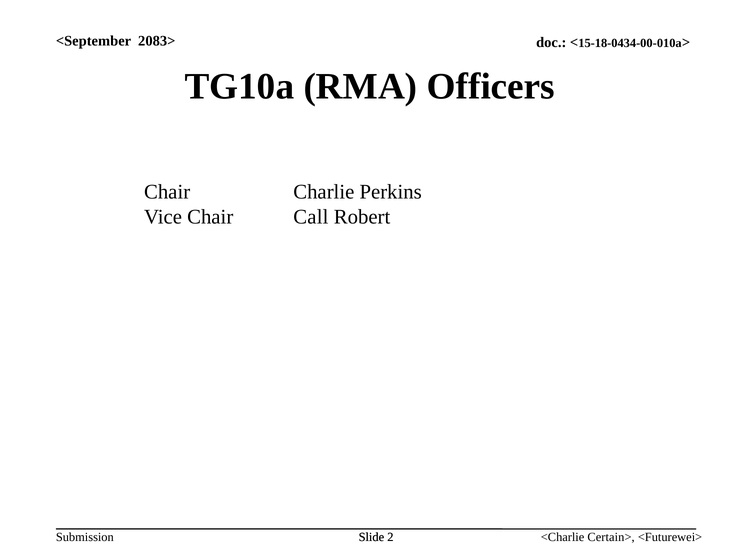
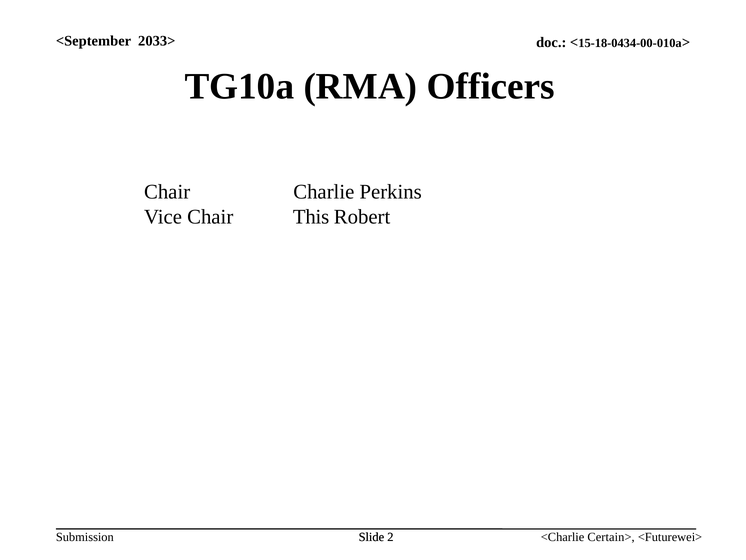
2083>: 2083> -> 2033> (157, 41)
Call: Call -> This (311, 216)
